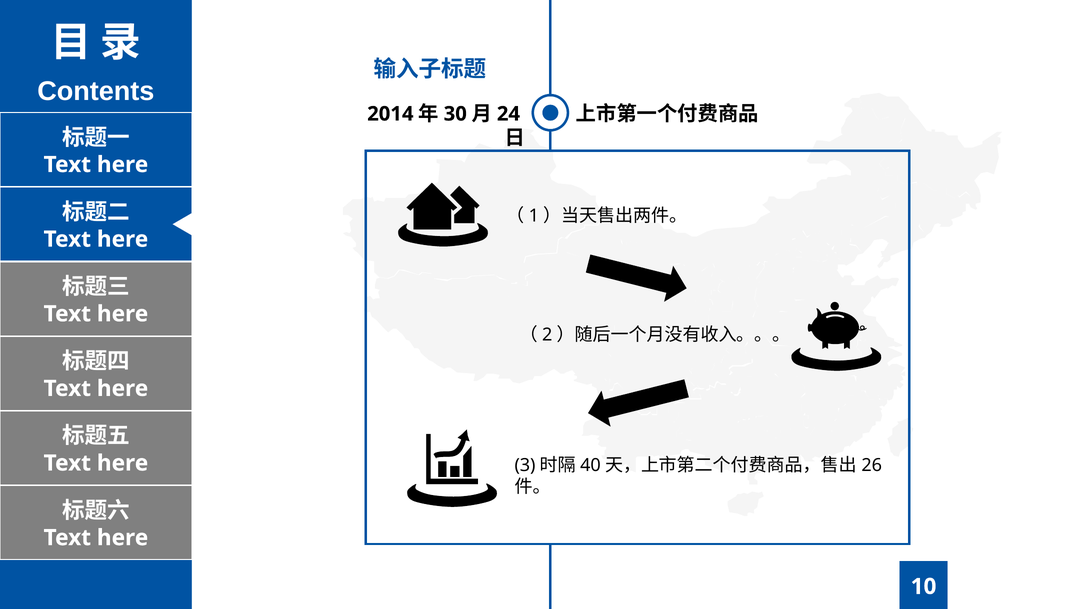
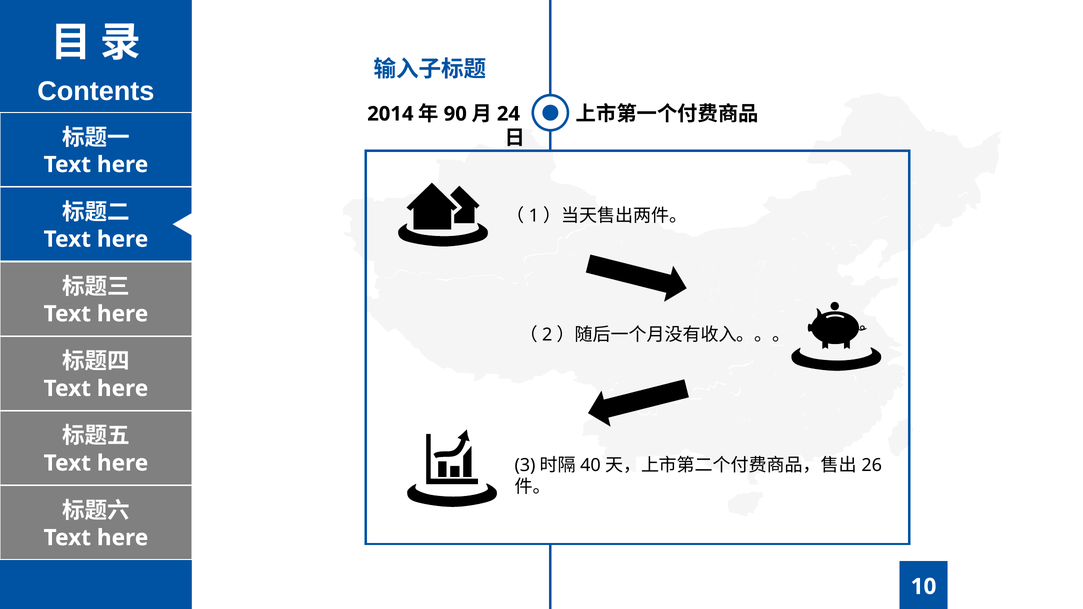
30: 30 -> 90 (455, 114)
